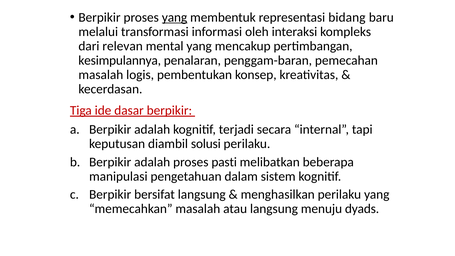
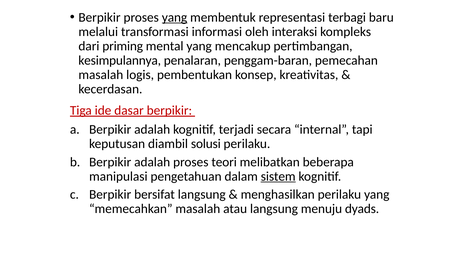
bidang: bidang -> terbagi (347, 17)
relevan: relevan -> priming (123, 46)
pasti: pasti -> teori (224, 162)
sistem underline: none -> present (278, 176)
